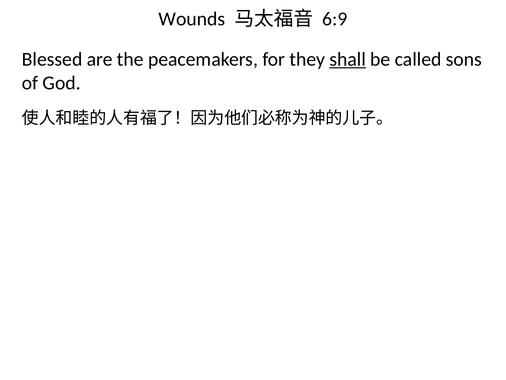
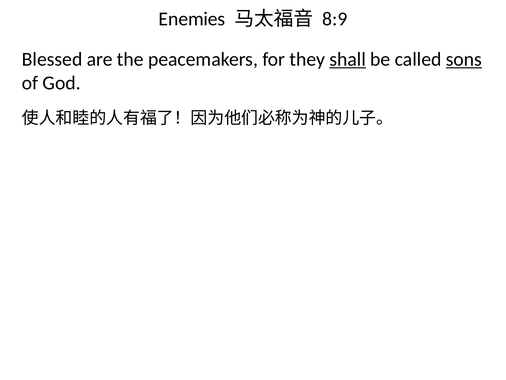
Wounds: Wounds -> Enemies (192, 19)
6:9: 6:9 -> 8:9 (335, 19)
sons underline: none -> present (464, 59)
